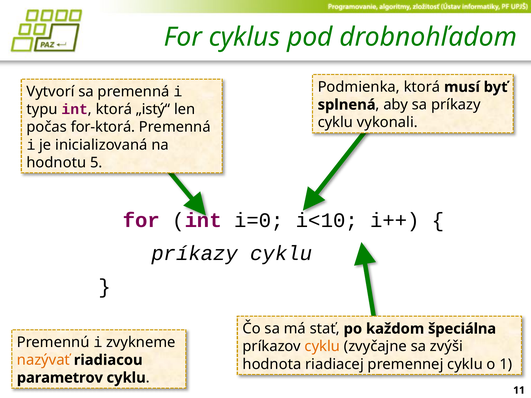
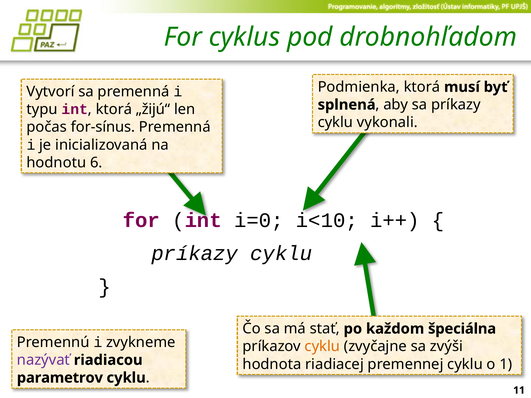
„istý“: „istý“ -> „žijú“ (153, 110)
for-ktorá: for-ktorá -> for-sínus (103, 127)
5: 5 -> 6 (96, 163)
nazývať colour: orange -> purple (43, 360)
